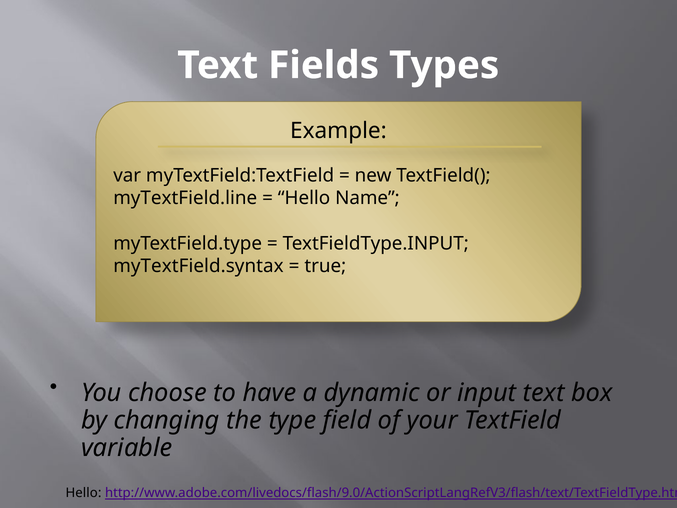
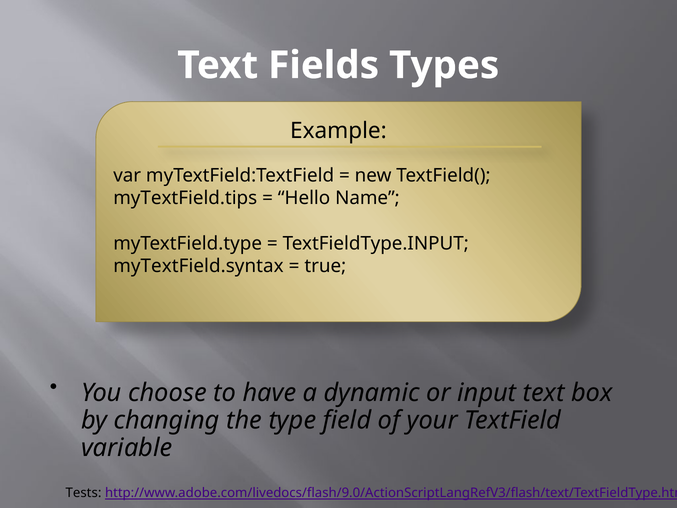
myTextField.line: myTextField.line -> myTextField.tips (185, 198)
Hello: Hello -> Tests (83, 493)
